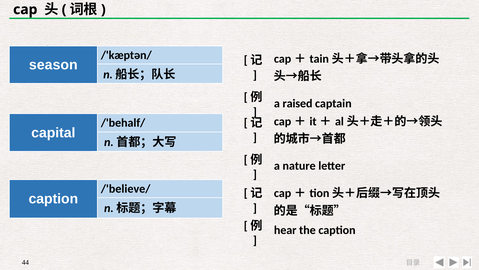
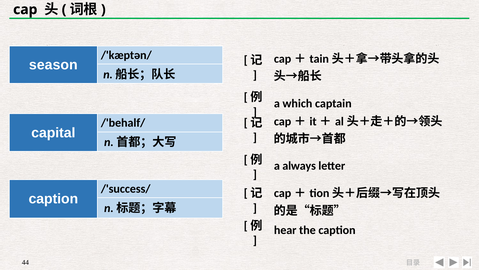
raised: raised -> which (297, 103)
nature: nature -> always (299, 166)
/'believe/: /'believe/ -> /'success/ (126, 188)
